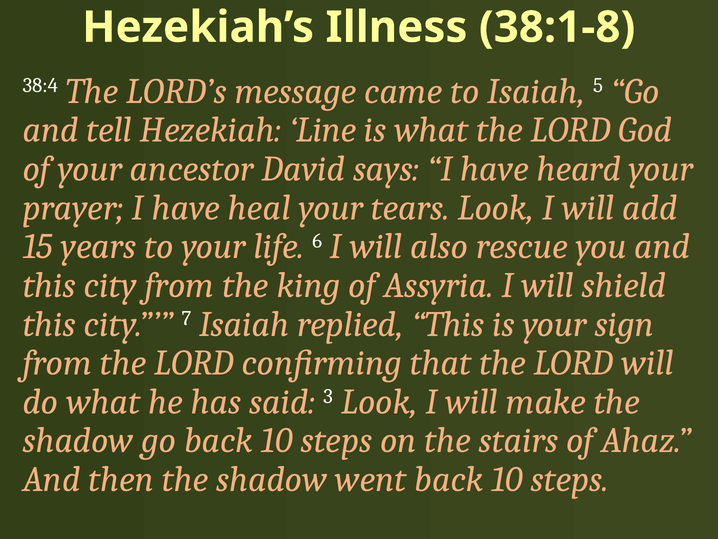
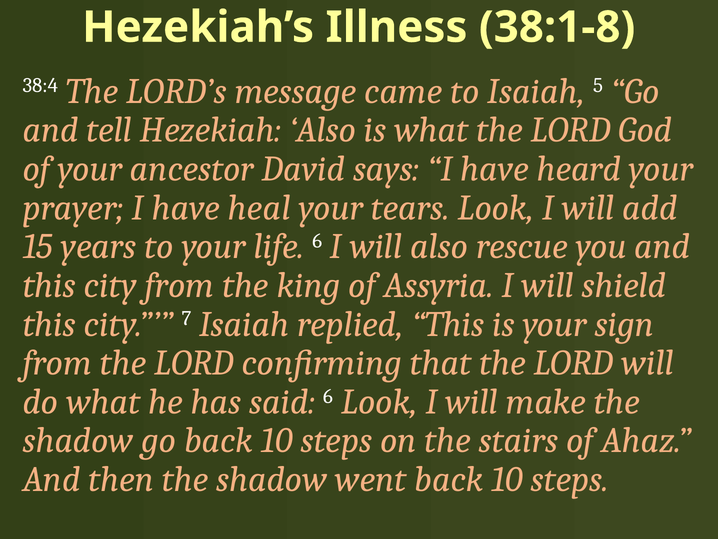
Hezekiah Line: Line -> Also (323, 130)
said 3: 3 -> 6 (328, 396)
